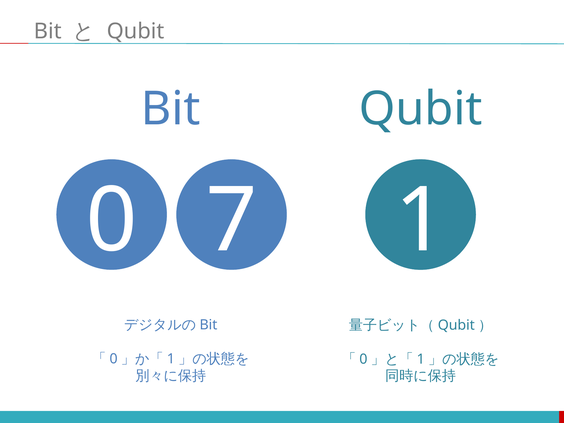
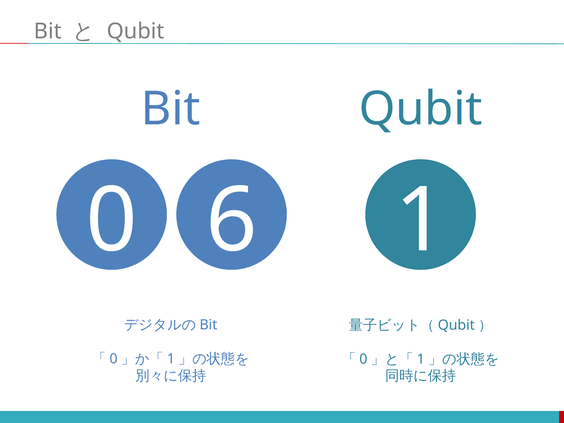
7: 7 -> 6 (232, 221)
